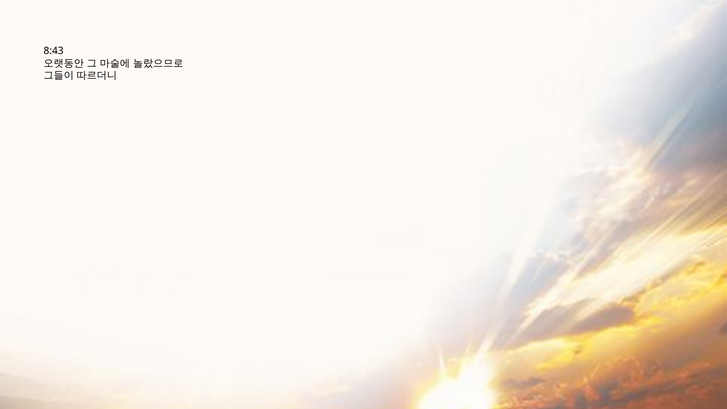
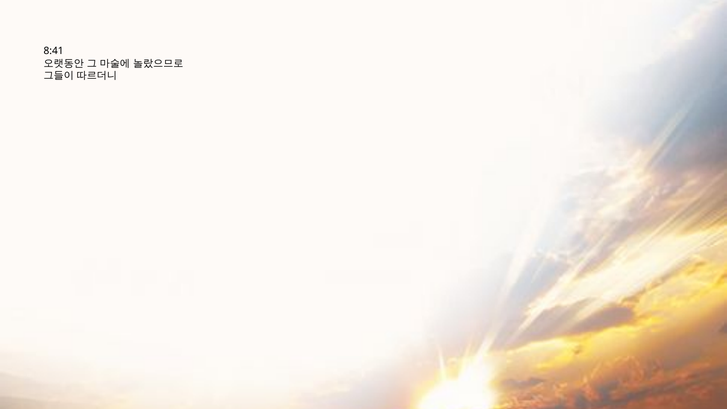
8:43: 8:43 -> 8:41 (54, 51)
